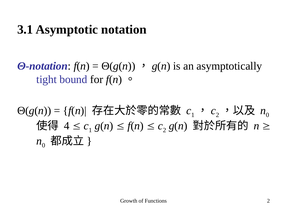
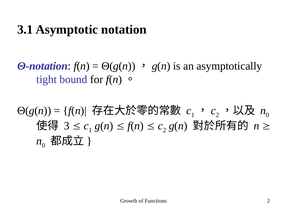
4: 4 -> 3 (67, 126)
